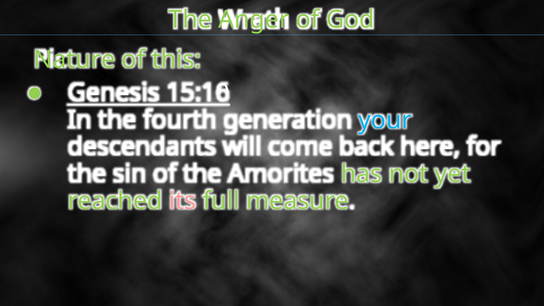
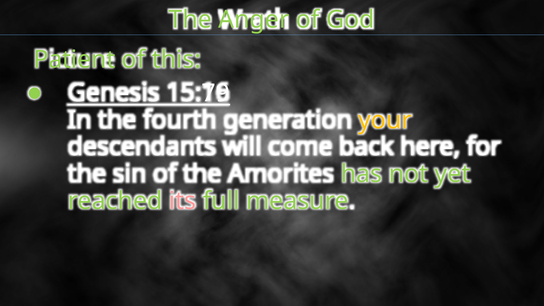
Nature: Nature -> Patient (74, 60)
15:10: 15:10 -> 15:79 (198, 93)
your colour: light blue -> yellow (385, 120)
